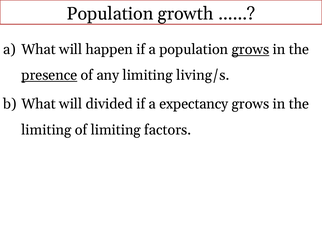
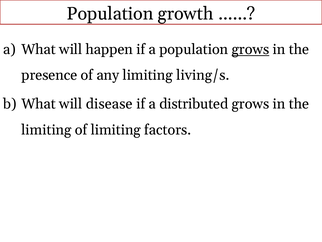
presence underline: present -> none (49, 75)
divided: divided -> disease (109, 104)
expectancy: expectancy -> distributed (194, 104)
